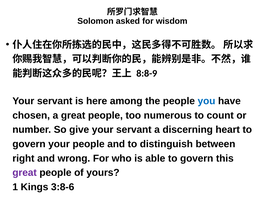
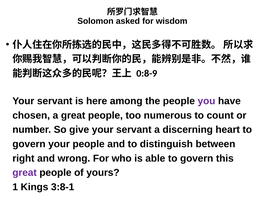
8:8-9: 8:8-9 -> 0:8-9 (147, 73)
you colour: blue -> purple (206, 101)
3:8-6: 3:8-6 -> 3:8-1 (63, 187)
